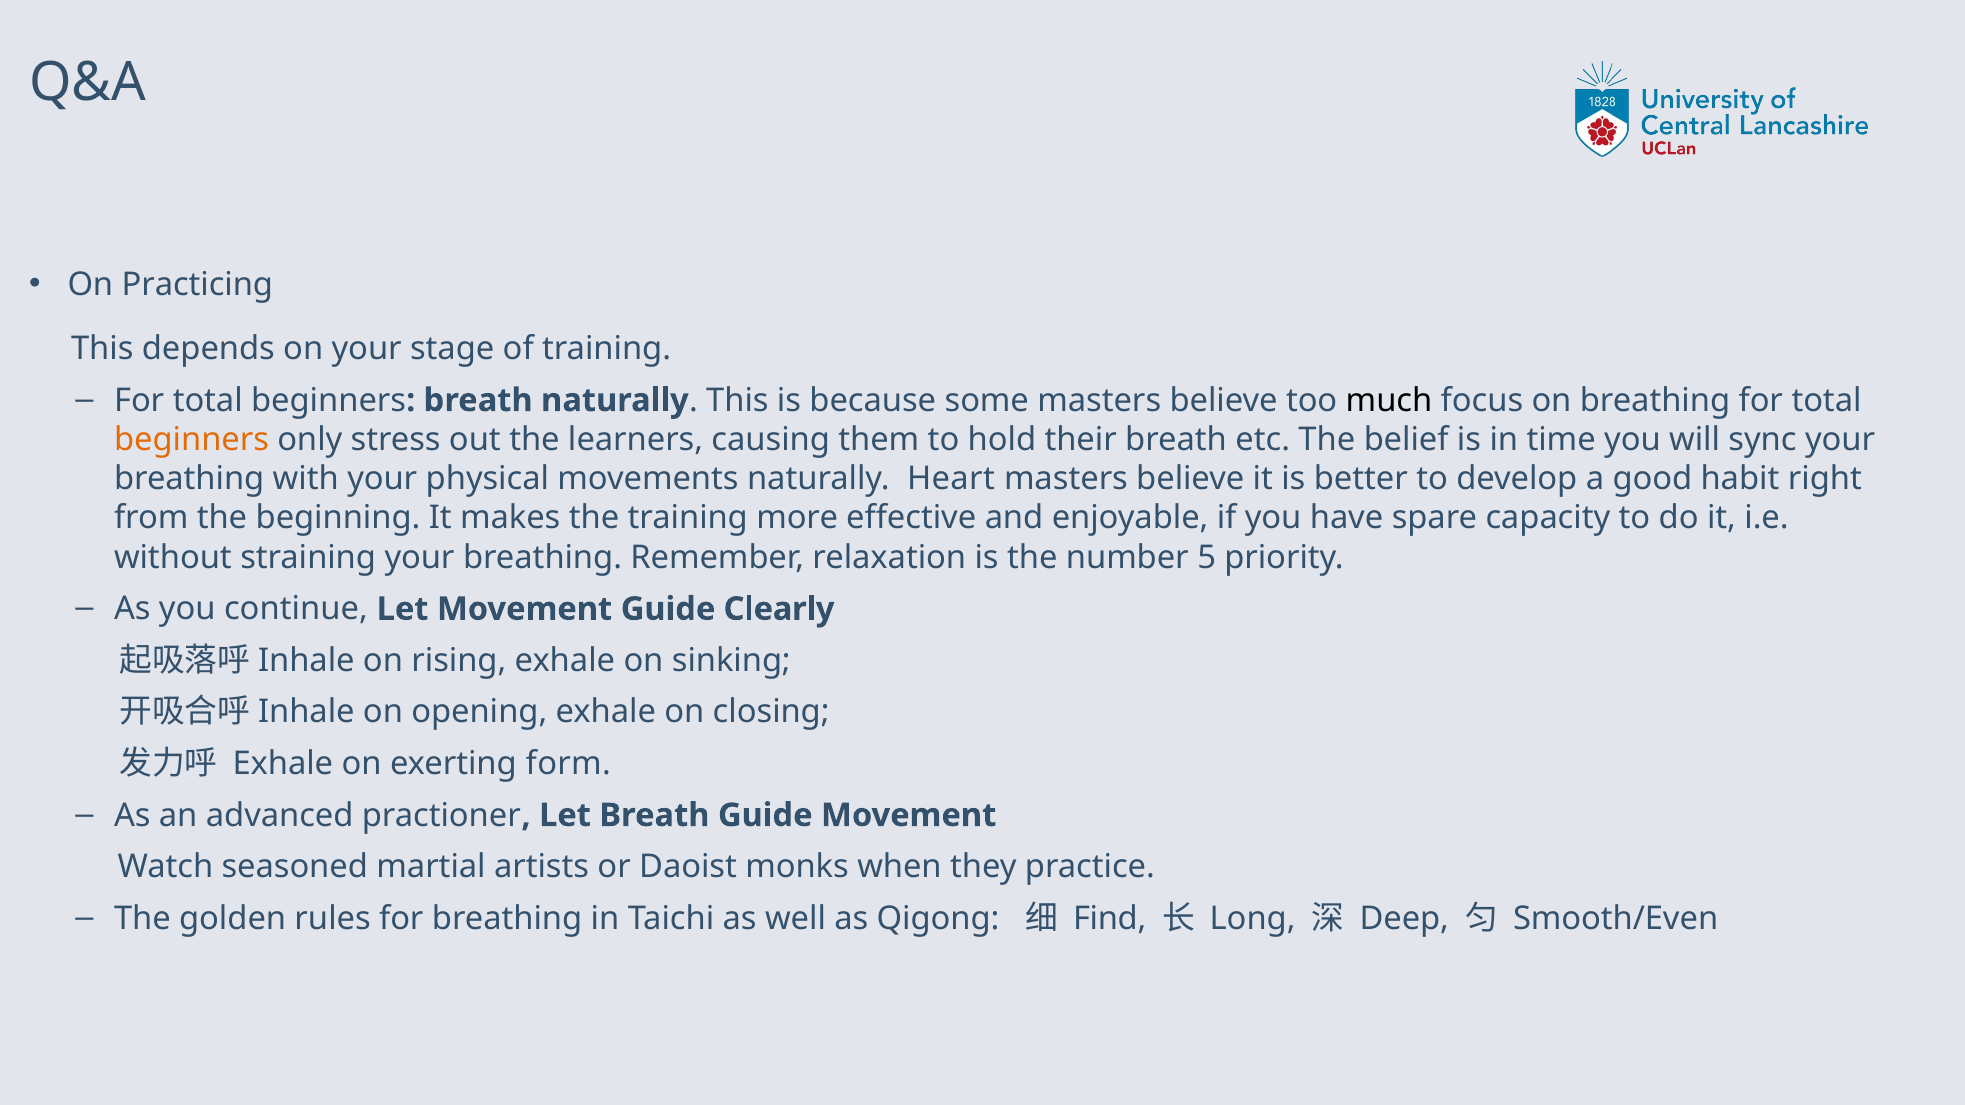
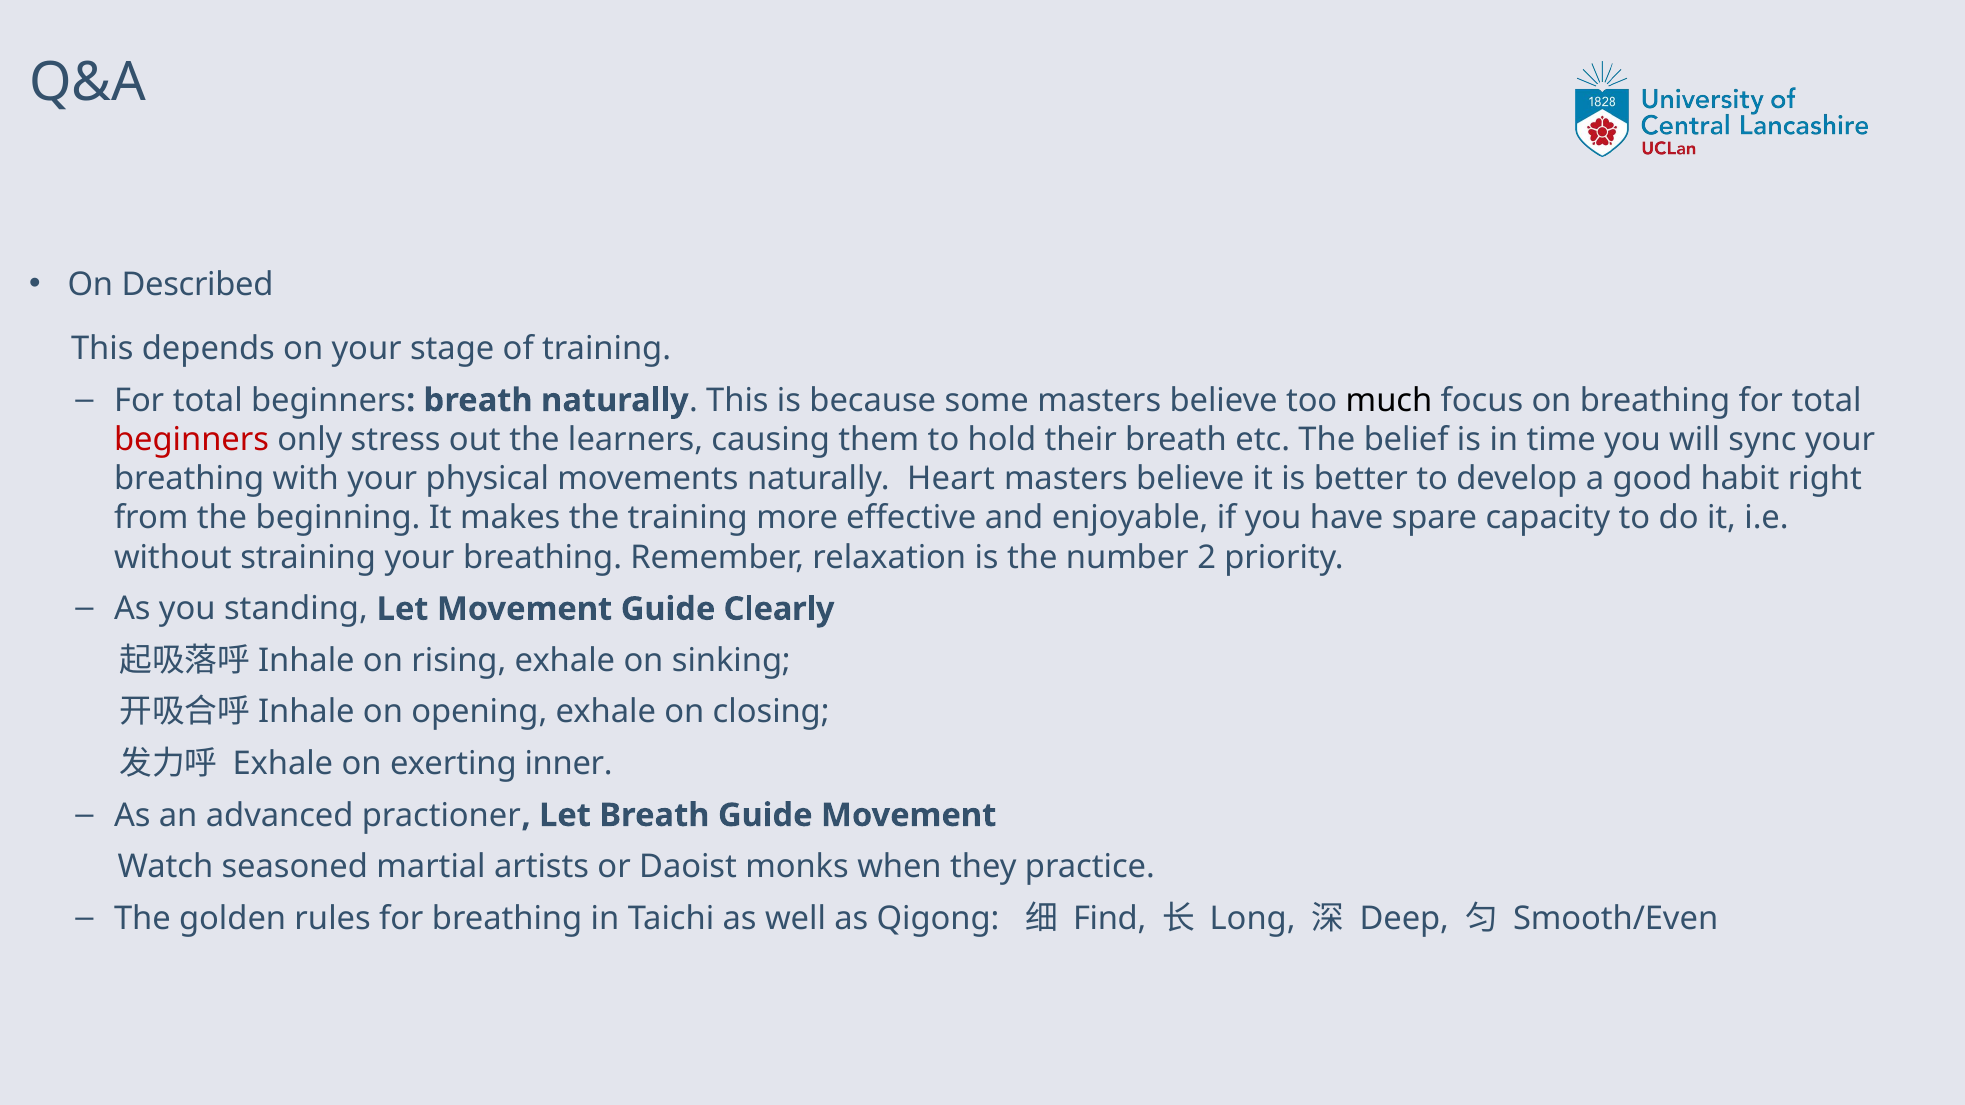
Practicing: Practicing -> Described (198, 285)
beginners colour: orange -> red (192, 440)
5: 5 -> 2 (1207, 558)
continue: continue -> standing (296, 609)
form: form -> inner (569, 764)
